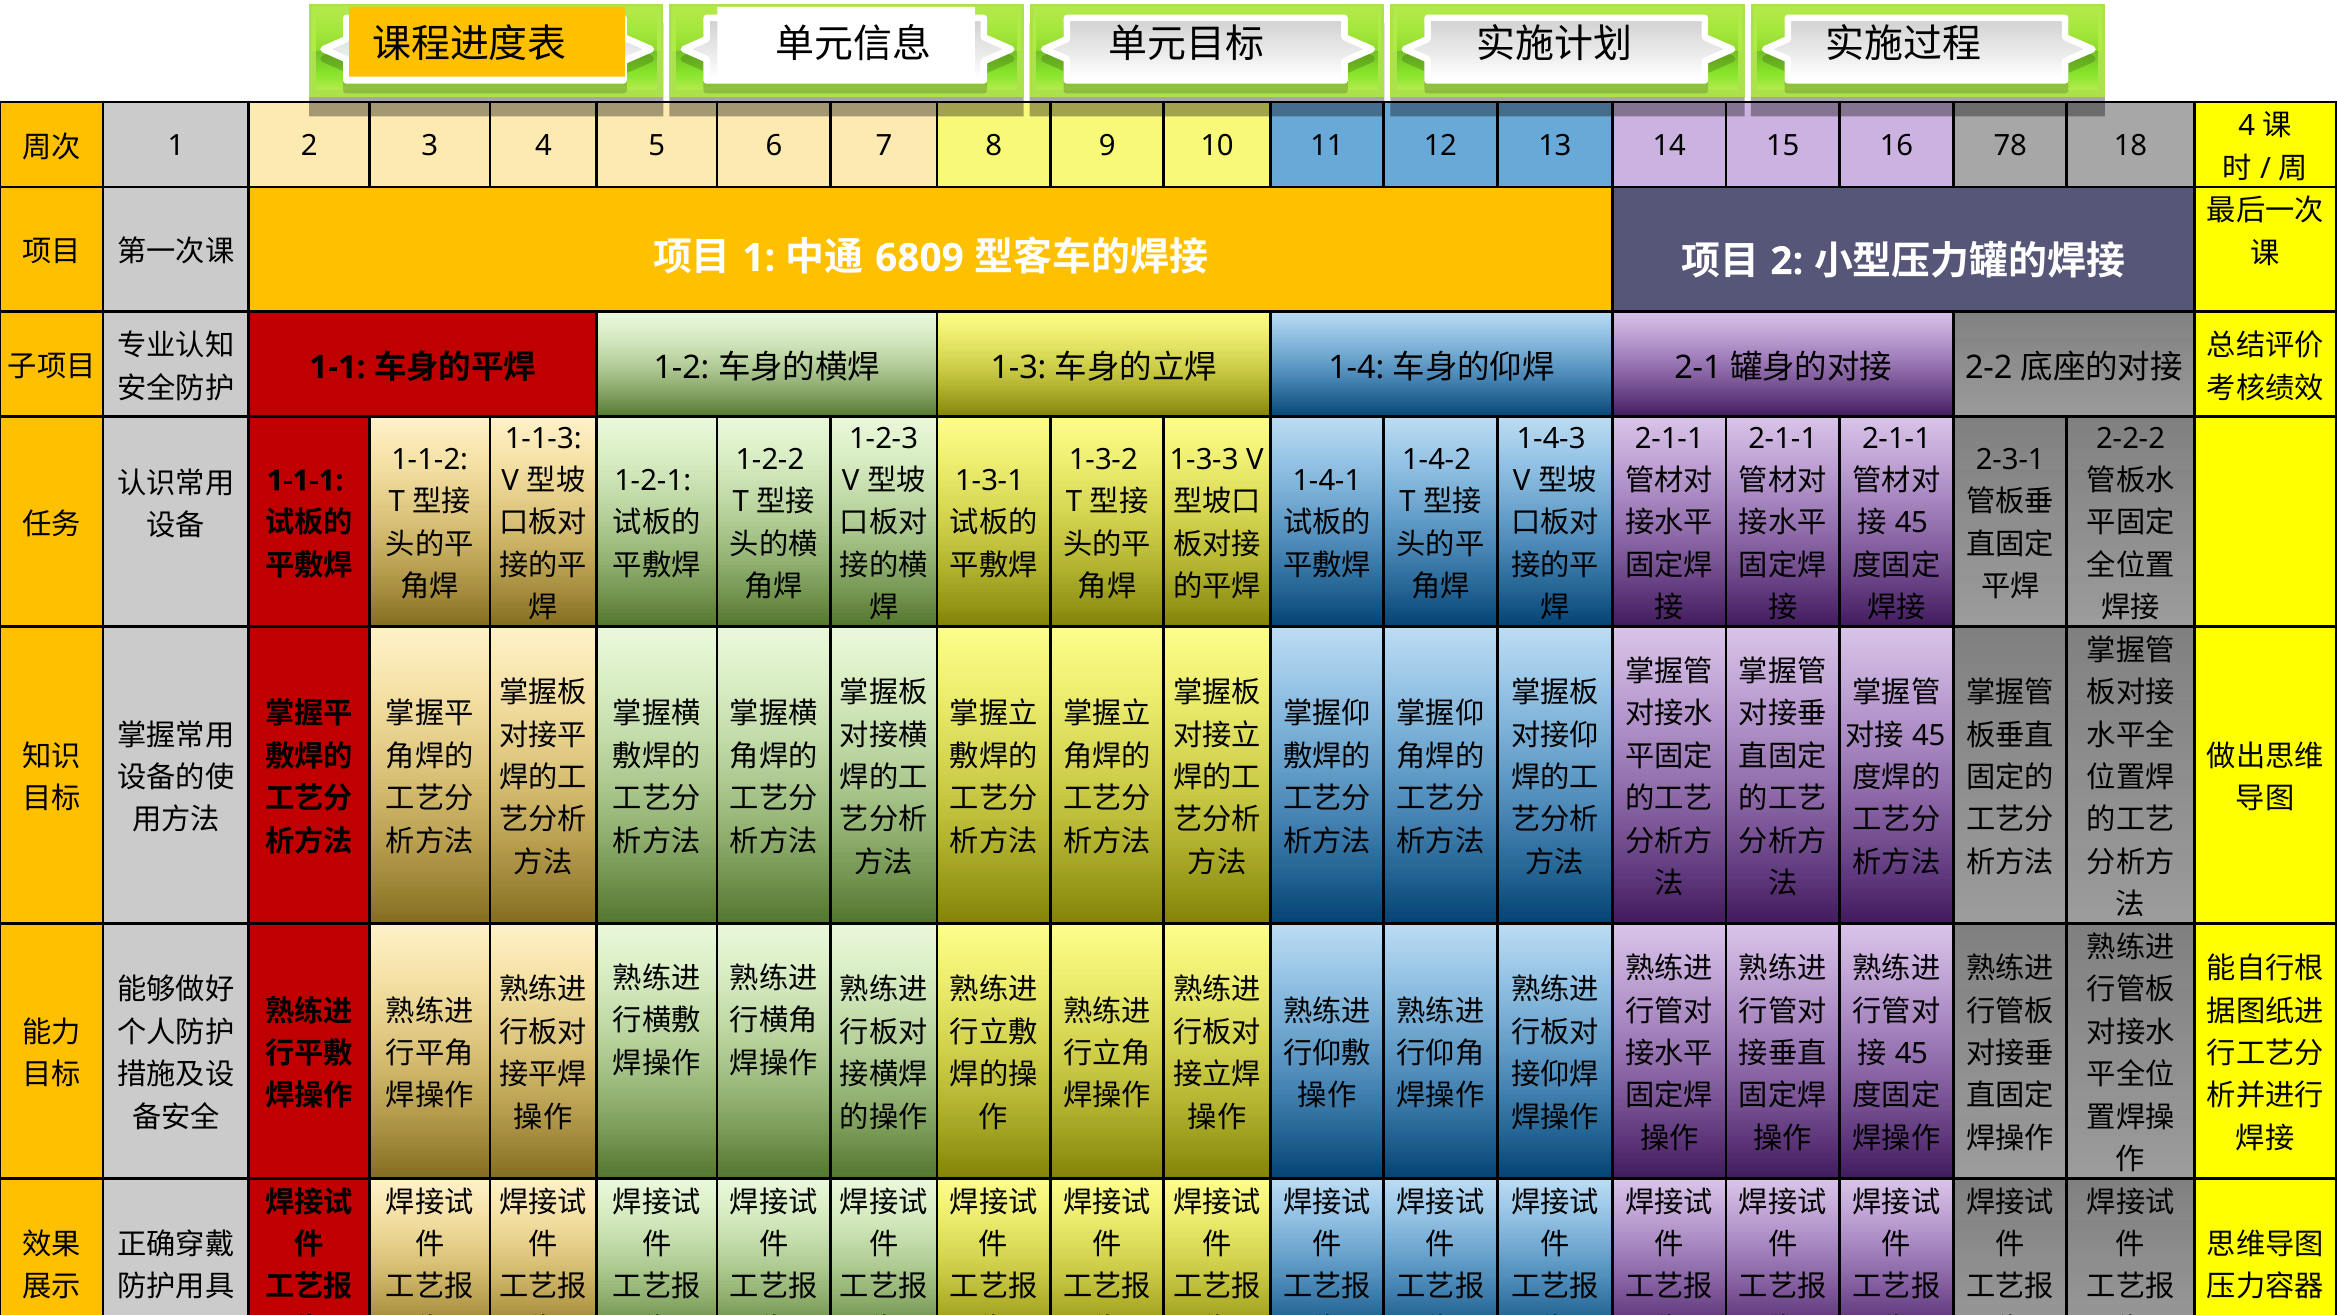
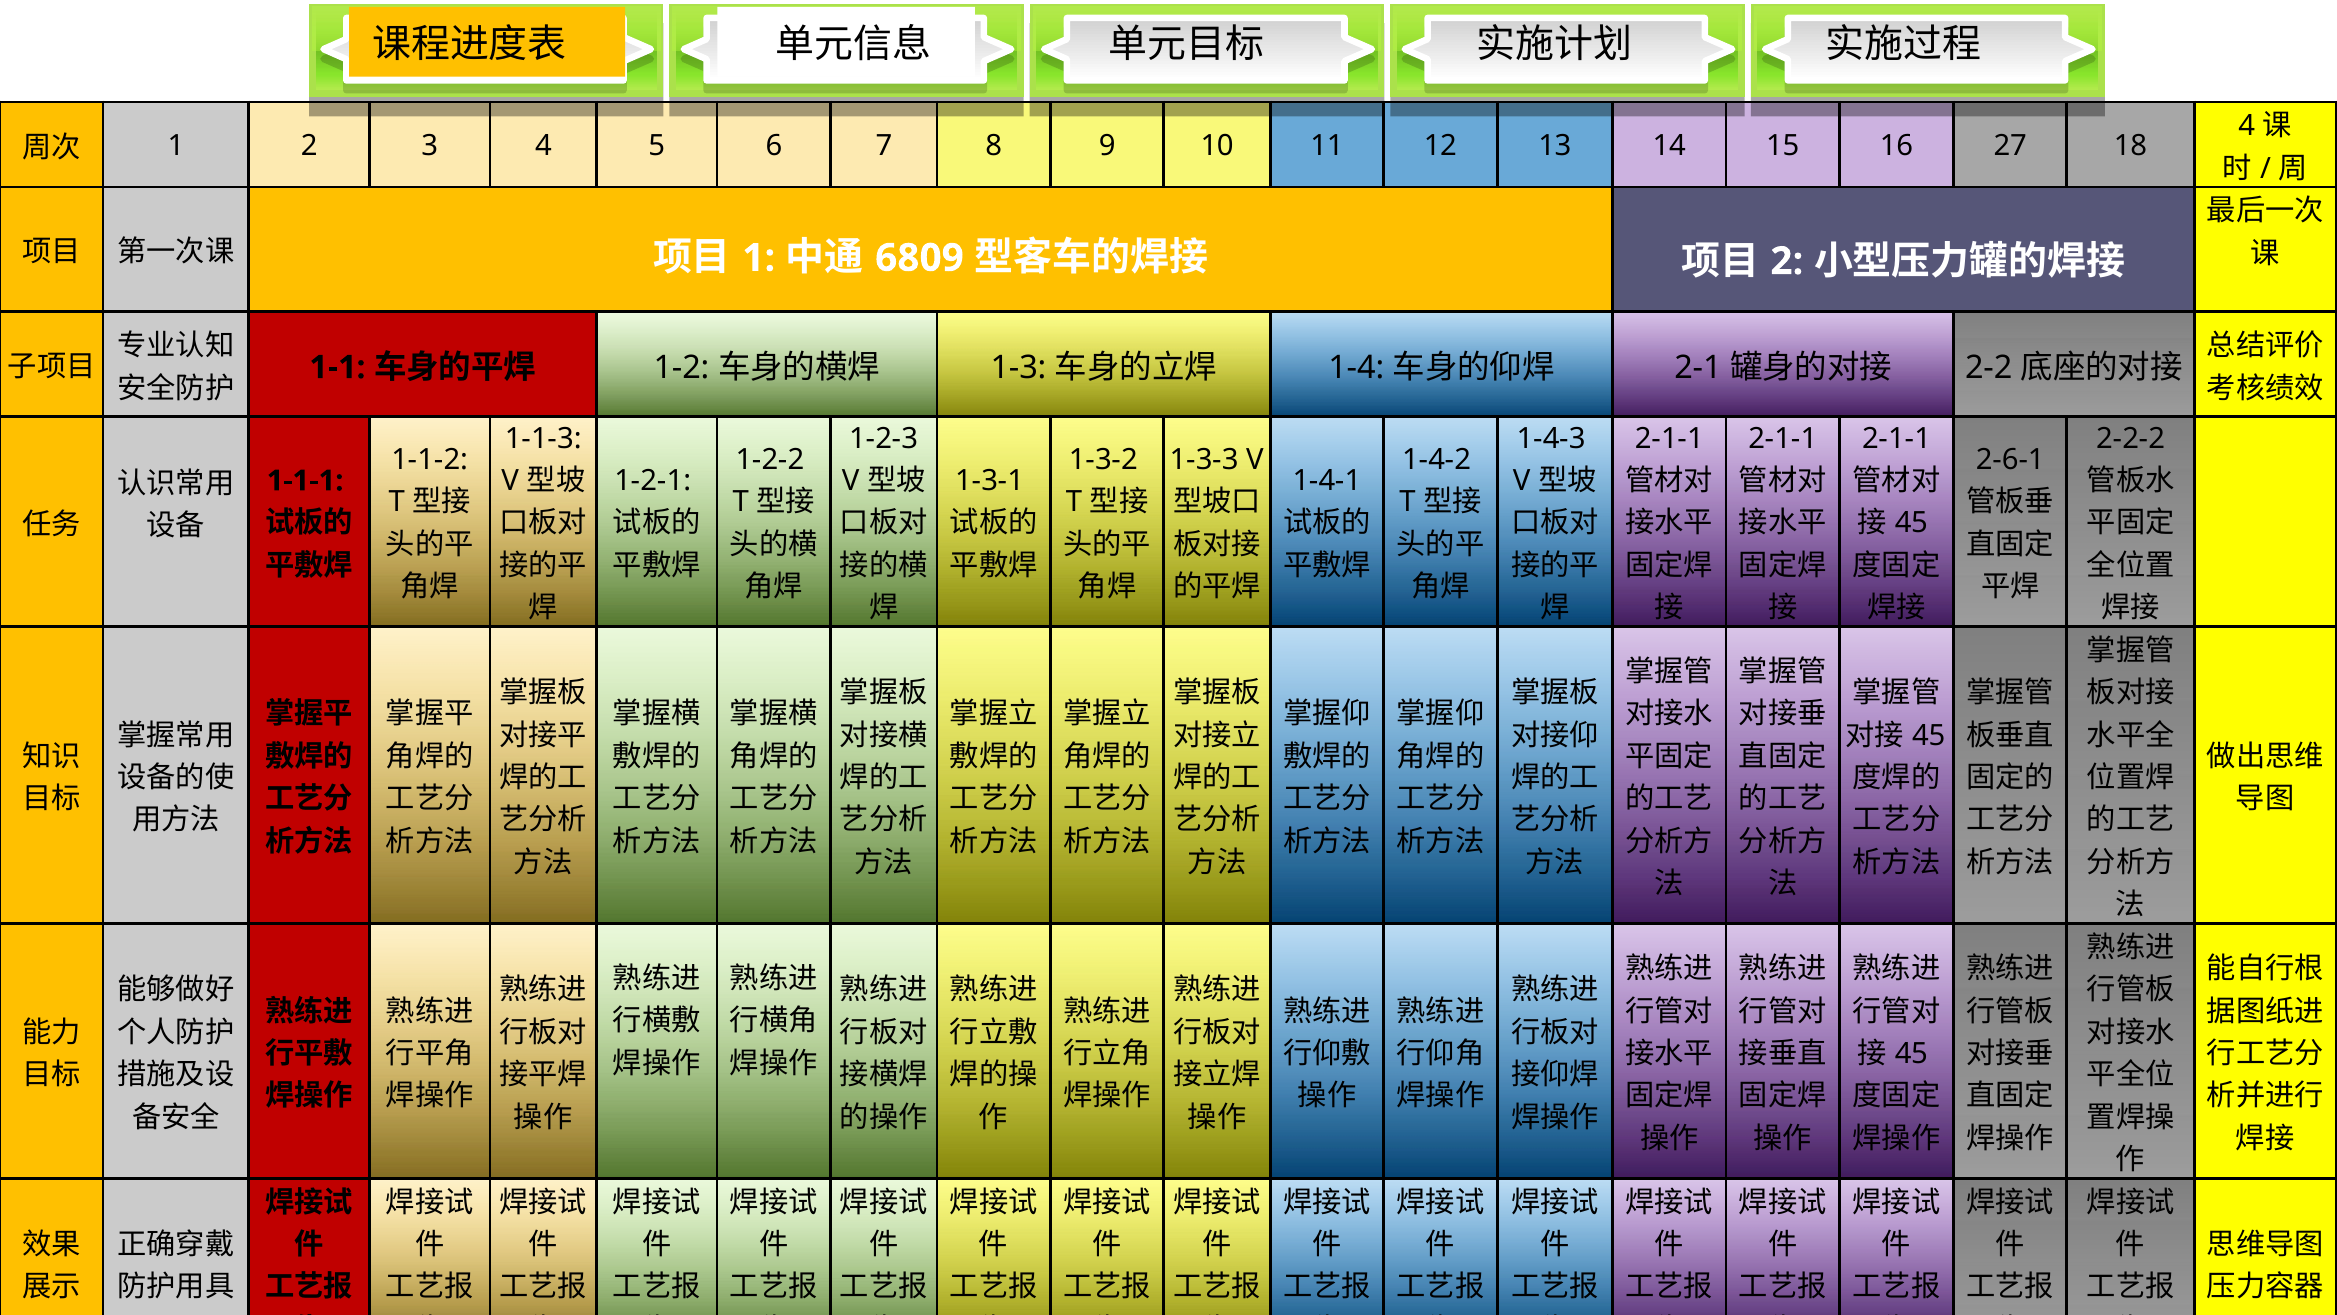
78: 78 -> 27 (2010, 146)
2-3-1: 2-3-1 -> 2-6-1 (2010, 459)
